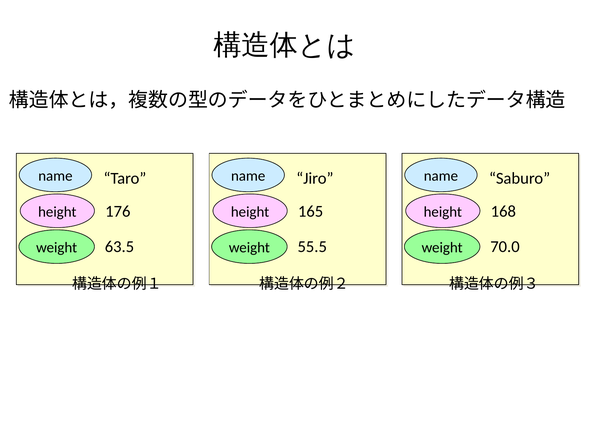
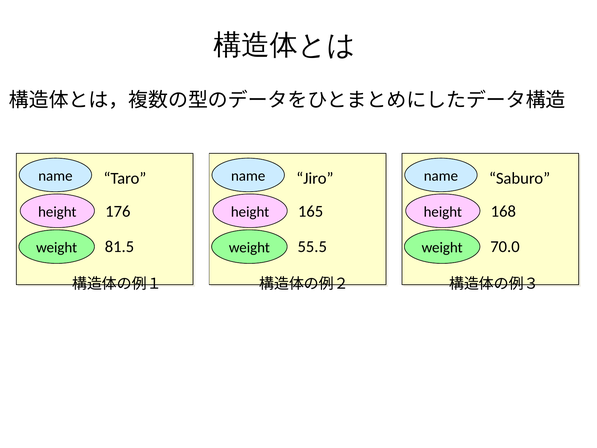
63.5: 63.5 -> 81.5 (119, 247)
